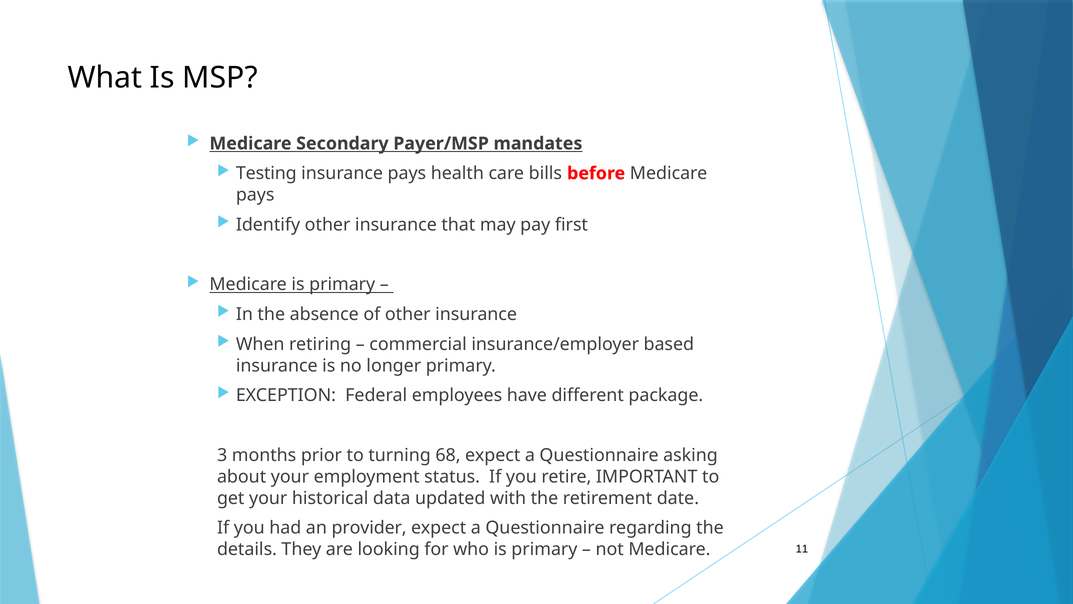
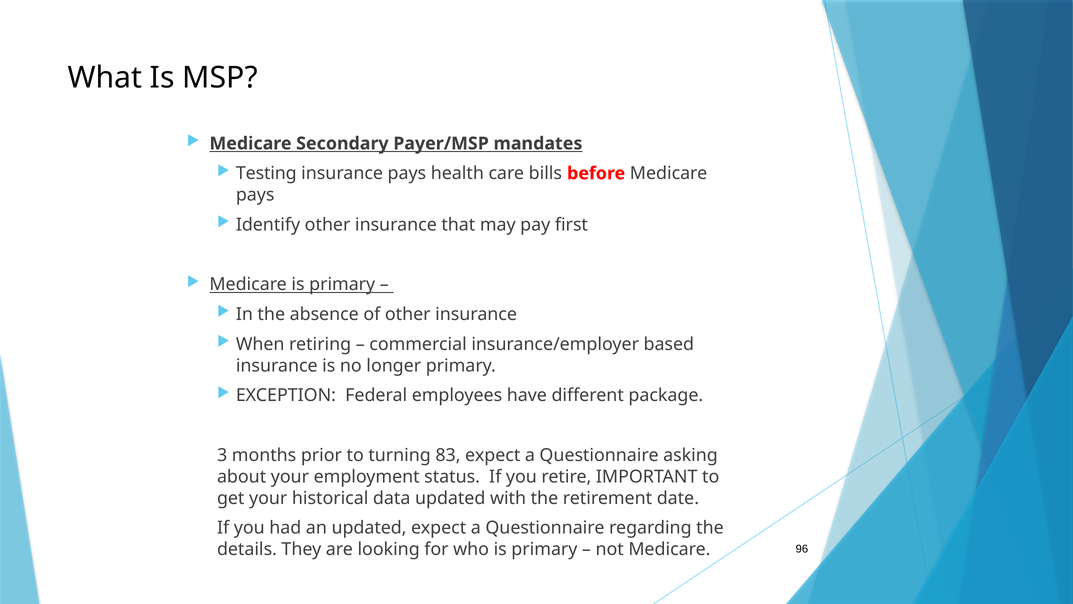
68: 68 -> 83 (448, 455)
an provider: provider -> updated (369, 528)
11: 11 -> 96 (802, 549)
